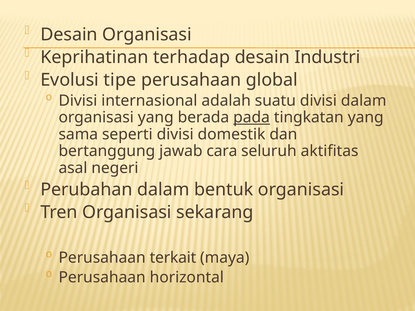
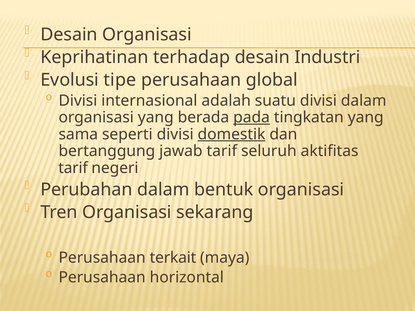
domestik underline: none -> present (232, 134)
jawab cara: cara -> tarif (222, 151)
asal: asal -> tarif (73, 168)
